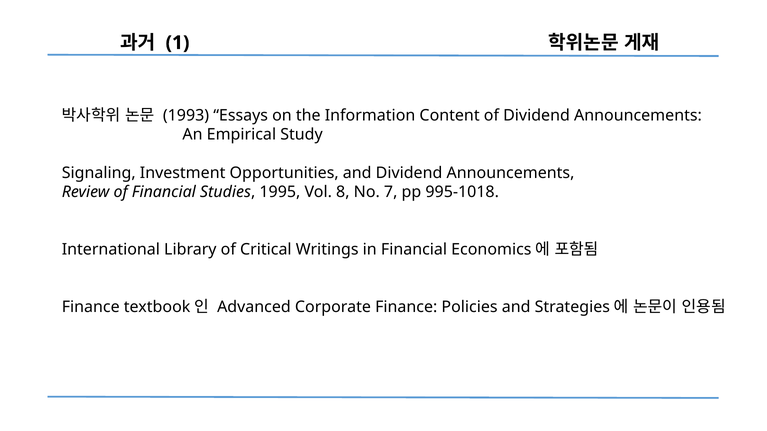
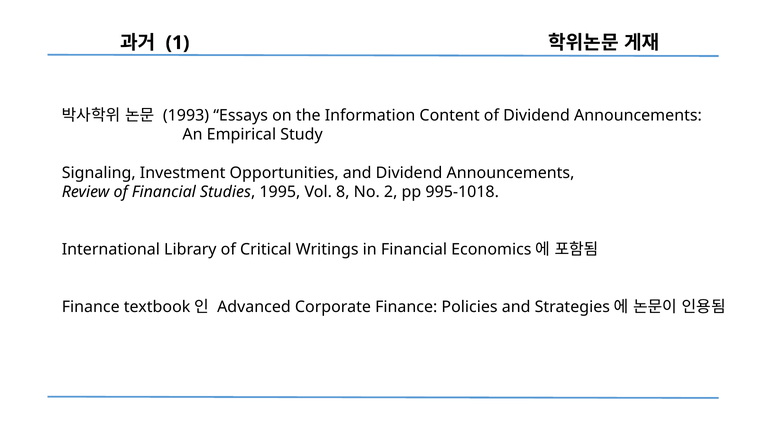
7: 7 -> 2 (391, 192)
